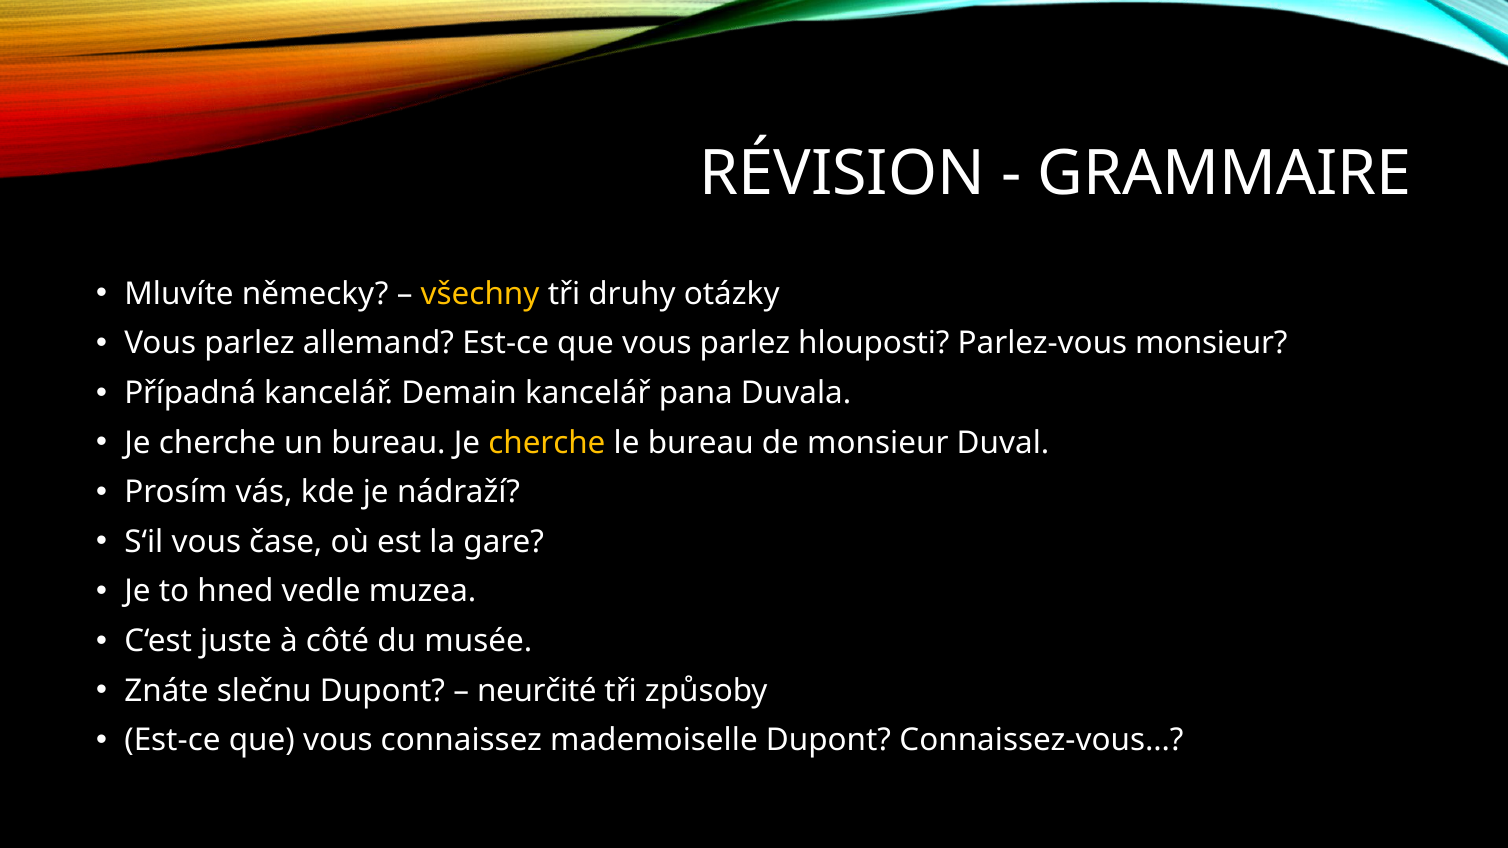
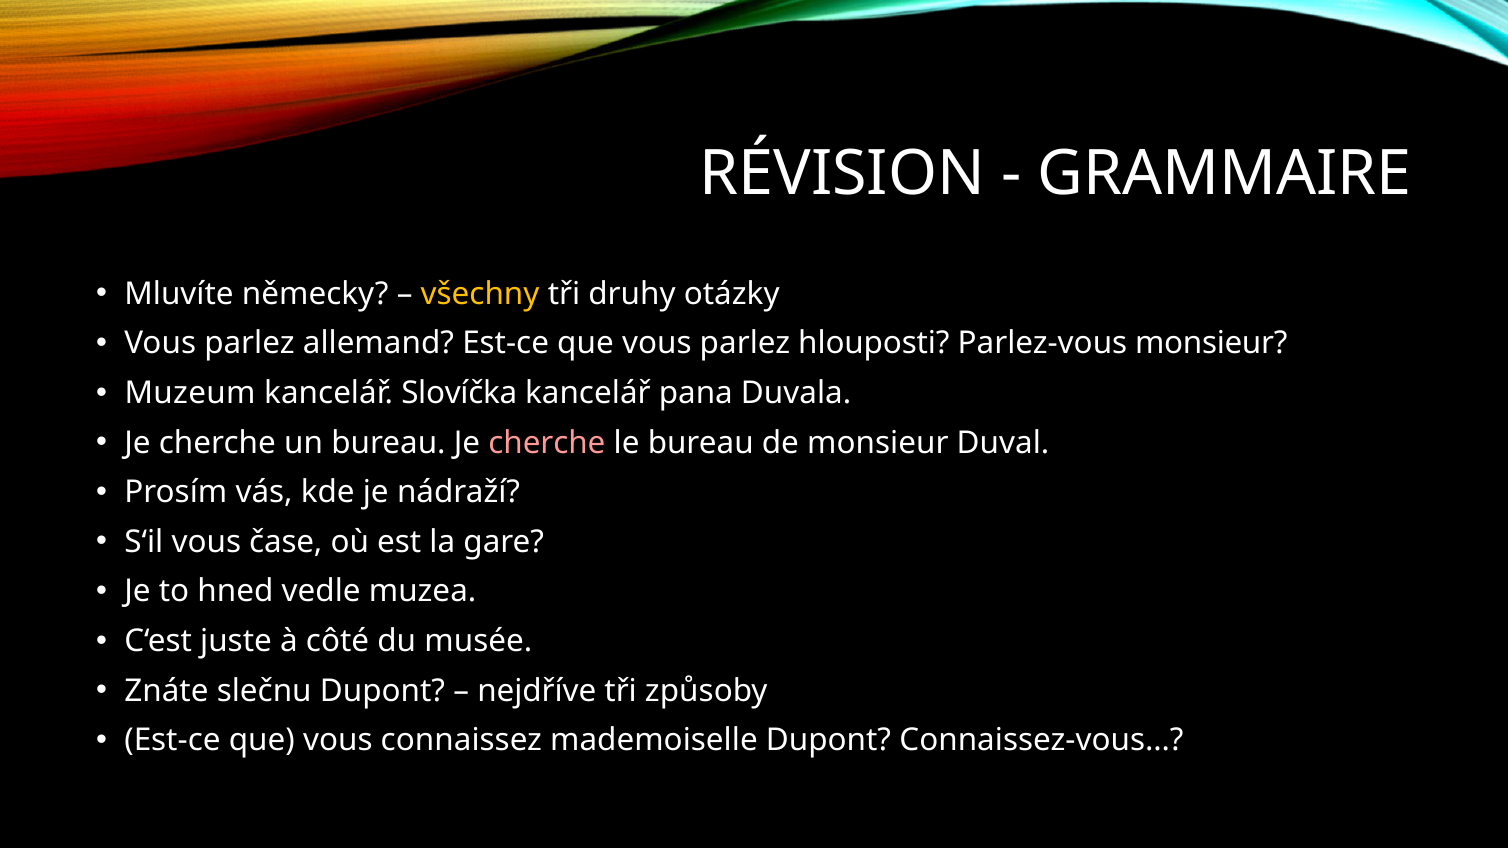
Případná: Případná -> Muzeum (190, 393)
Demain: Demain -> Slovíčka (459, 393)
cherche colour: yellow -> pink (547, 443)
neurčité: neurčité -> nejdříve (537, 691)
